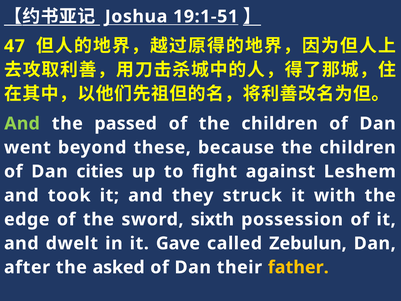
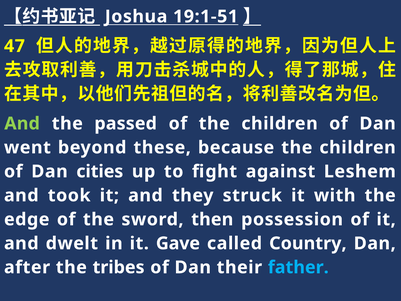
sixth: sixth -> then (212, 219)
Zebulun: Zebulun -> Country (308, 243)
asked: asked -> tribes (119, 267)
father colour: yellow -> light blue (298, 267)
